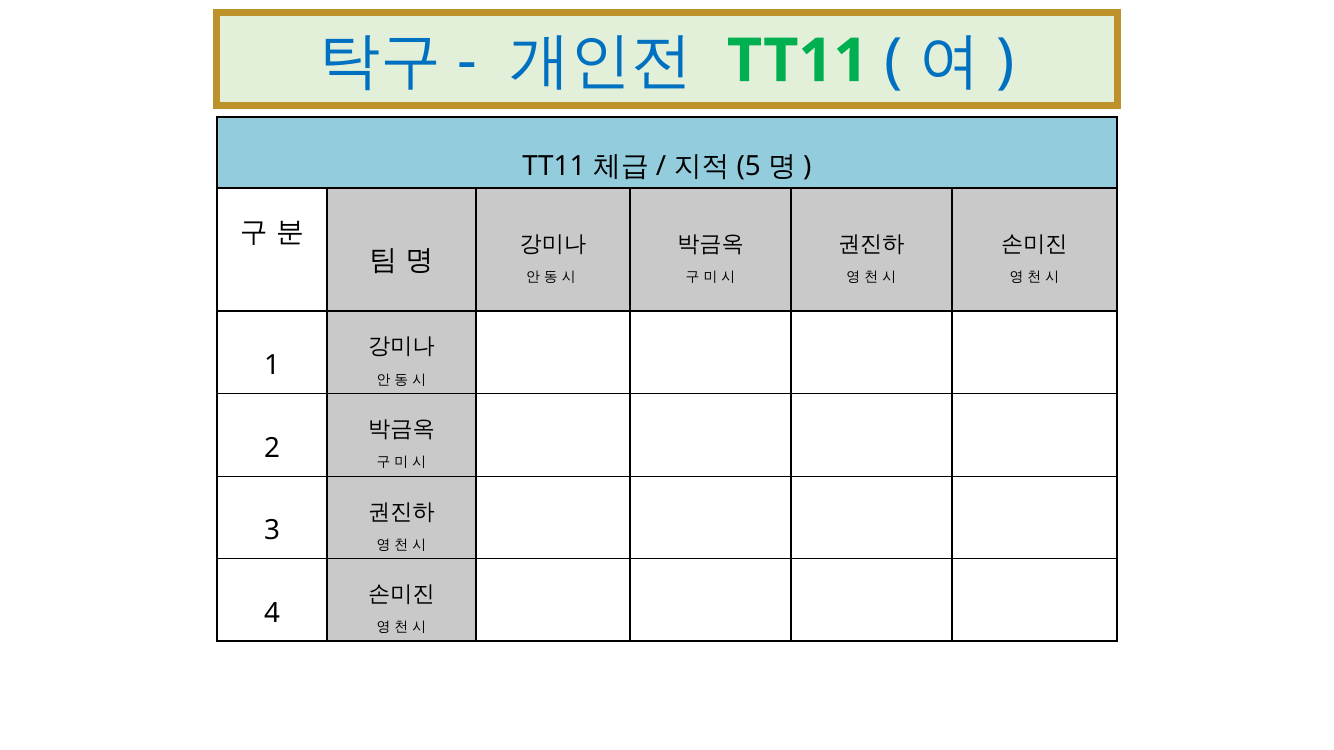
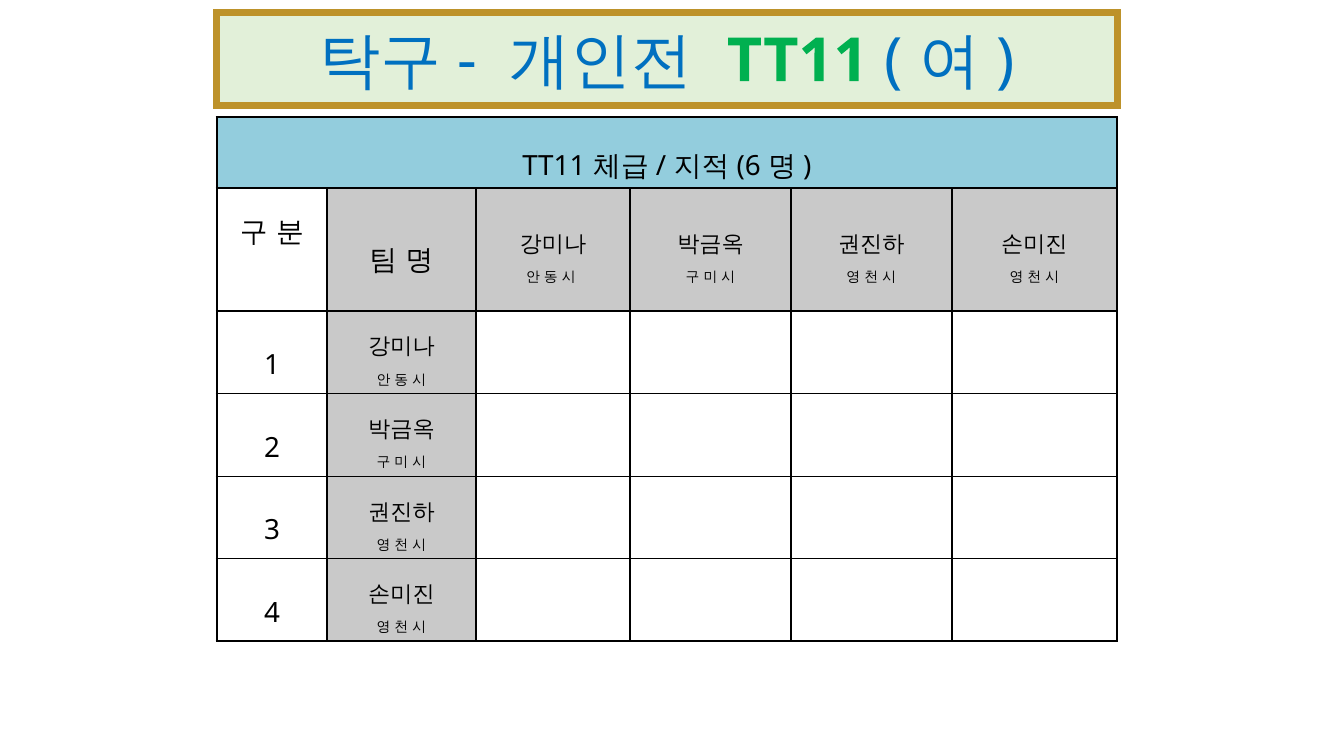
5: 5 -> 6 (749, 166)
